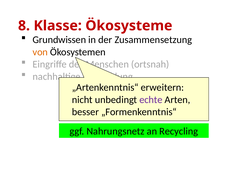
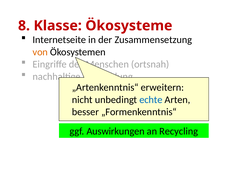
Grundwissen: Grundwissen -> Internetseite (59, 40)
echte colour: purple -> blue (151, 100)
Nahrungsnetz: Nahrungsnetz -> Auswirkungen (116, 131)
